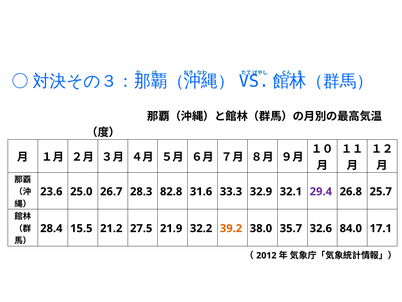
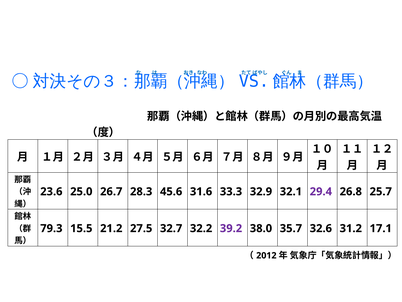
82.8: 82.8 -> 45.6 (171, 191)
28.4: 28.4 -> 79.3 (51, 228)
21.9: 21.9 -> 32.7 (171, 228)
39.2 colour: orange -> purple (231, 228)
84.0: 84.0 -> 31.2 (351, 228)
